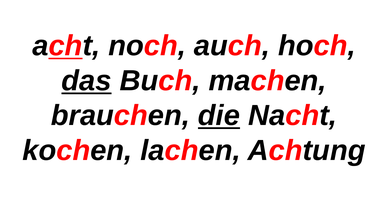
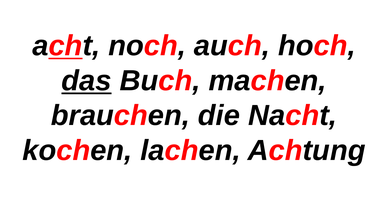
die underline: present -> none (219, 116)
